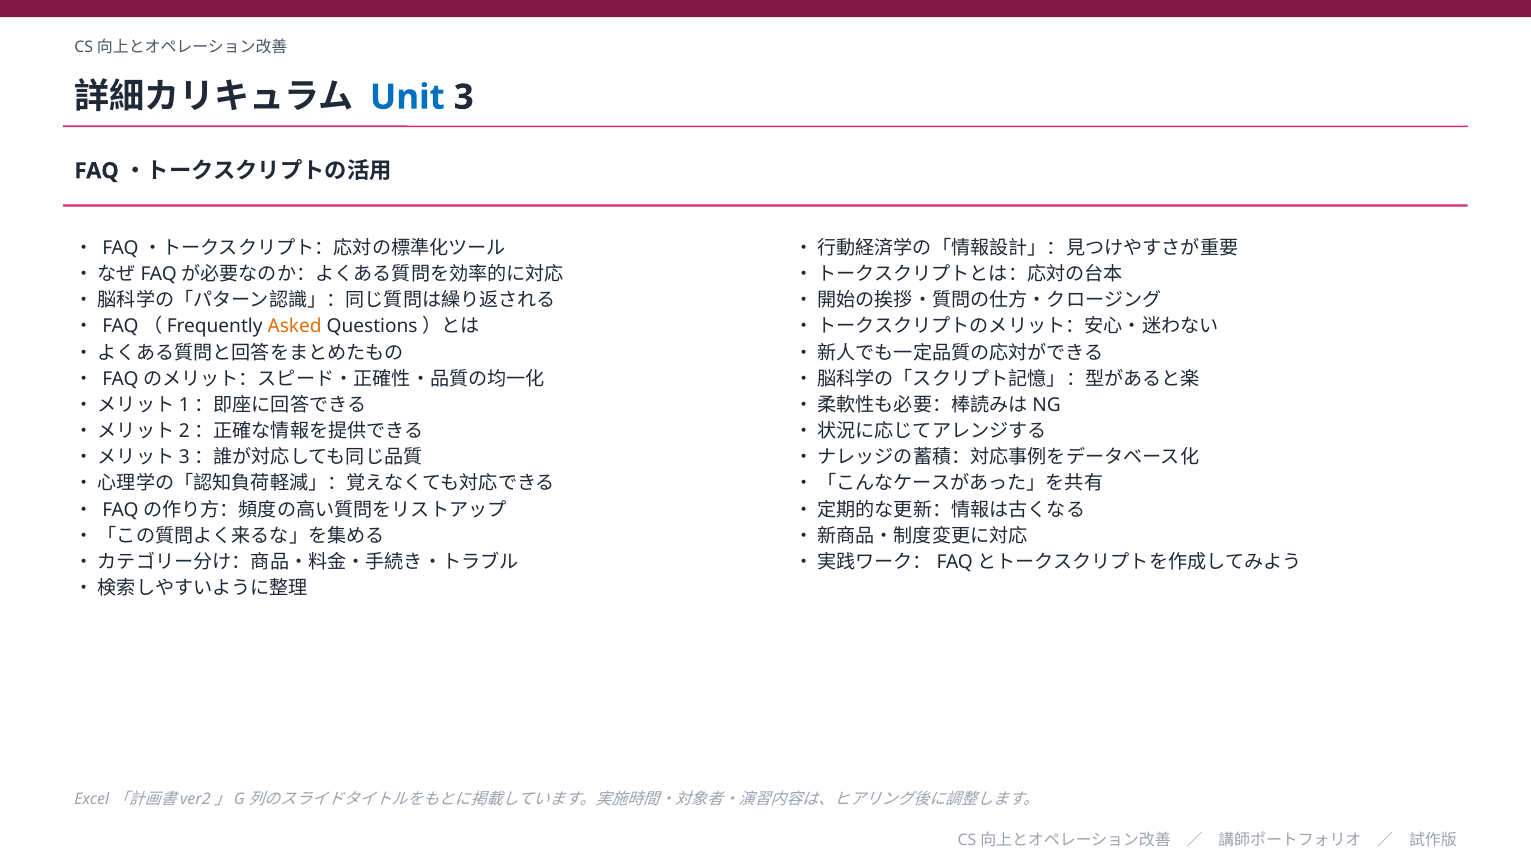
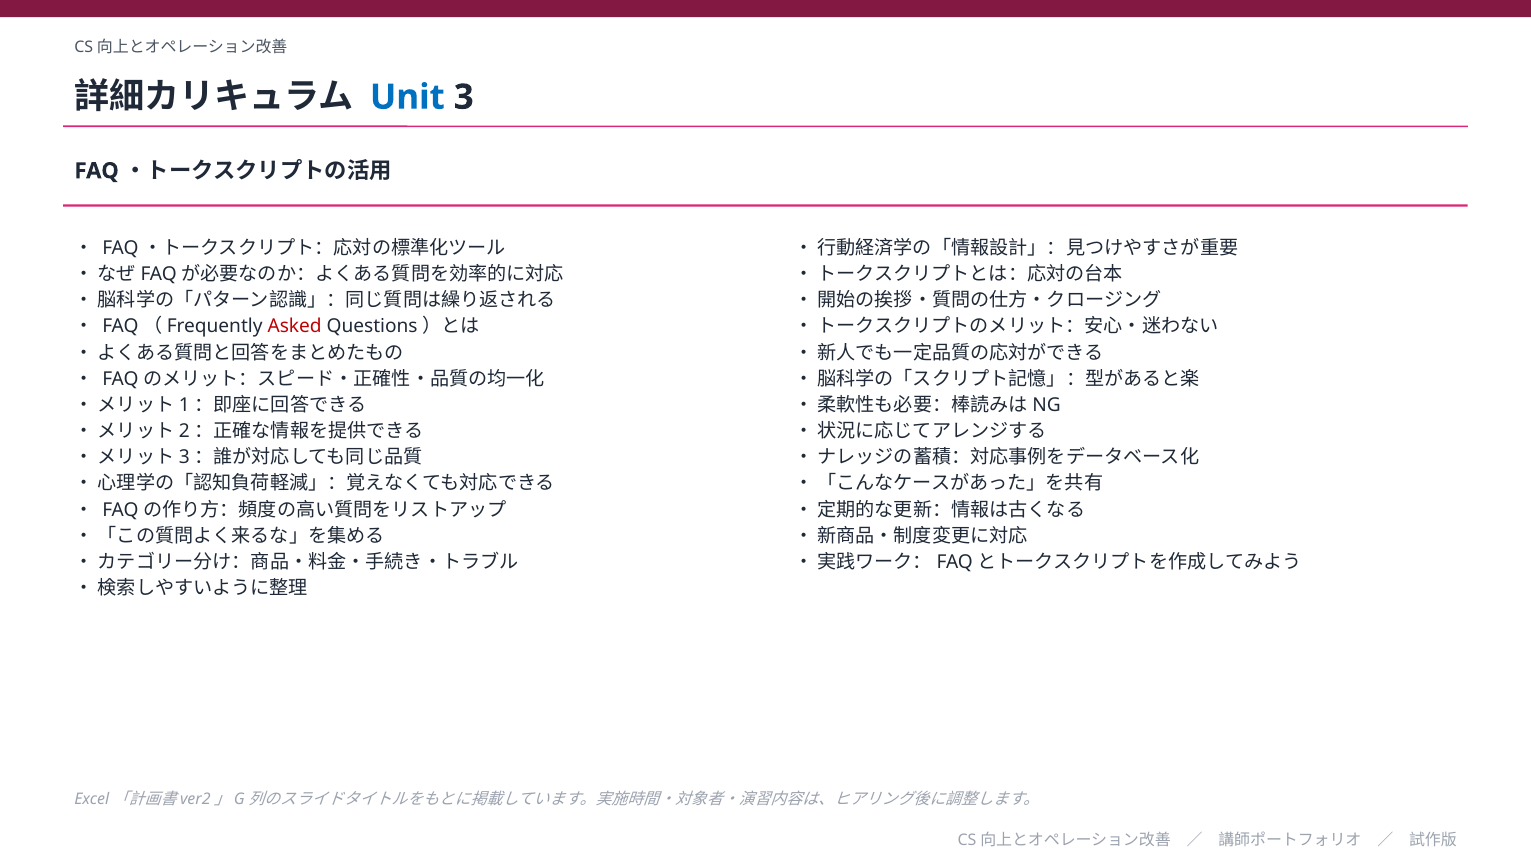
Asked colour: orange -> red (295, 327)
